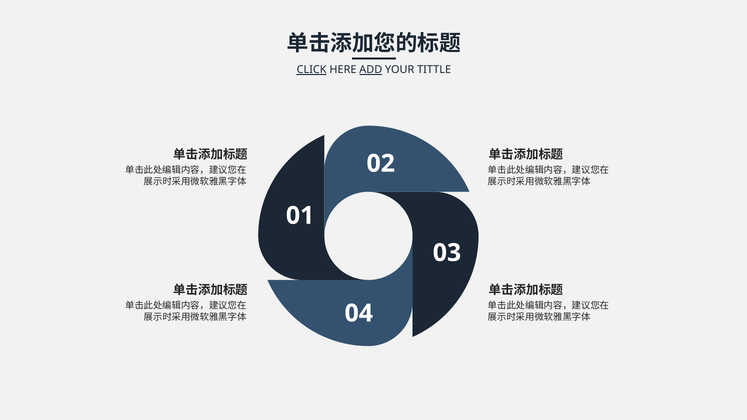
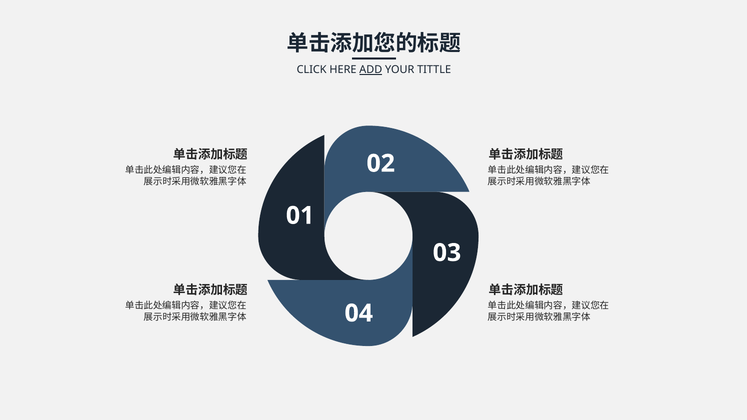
CLICK underline: present -> none (312, 70)
